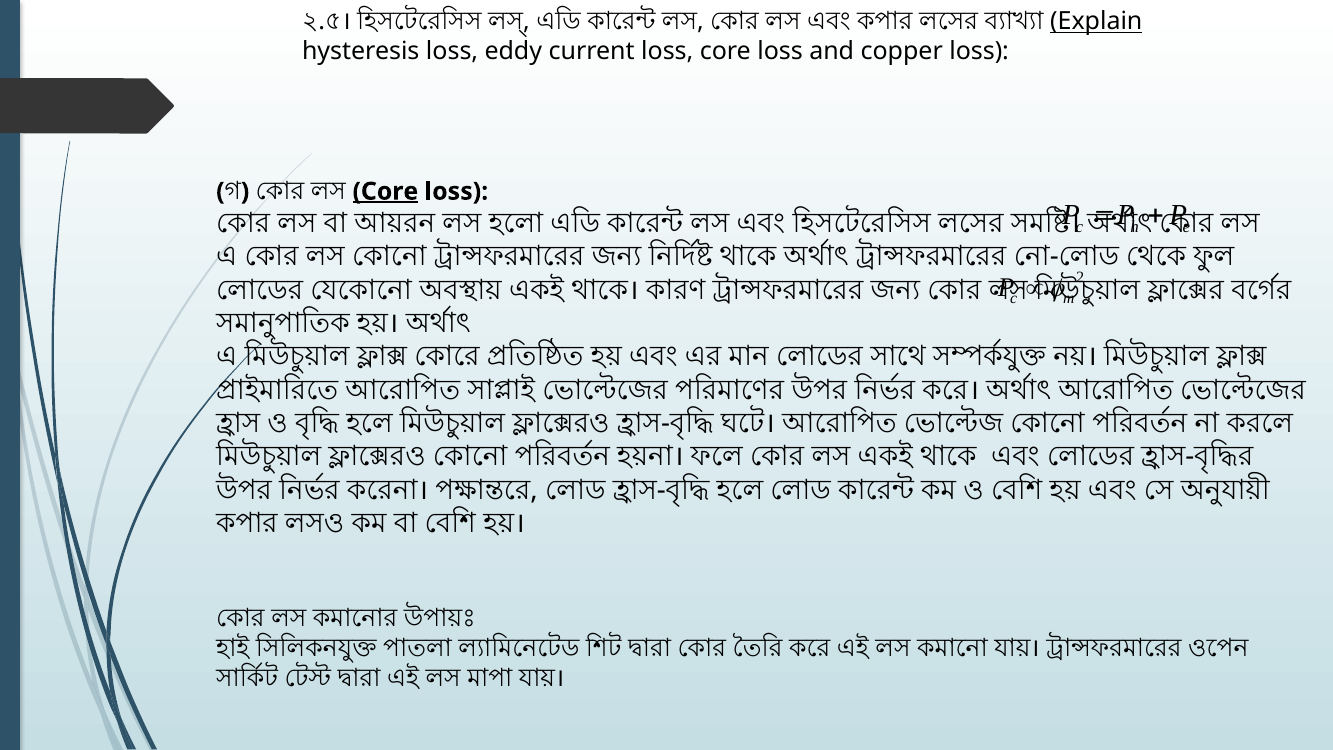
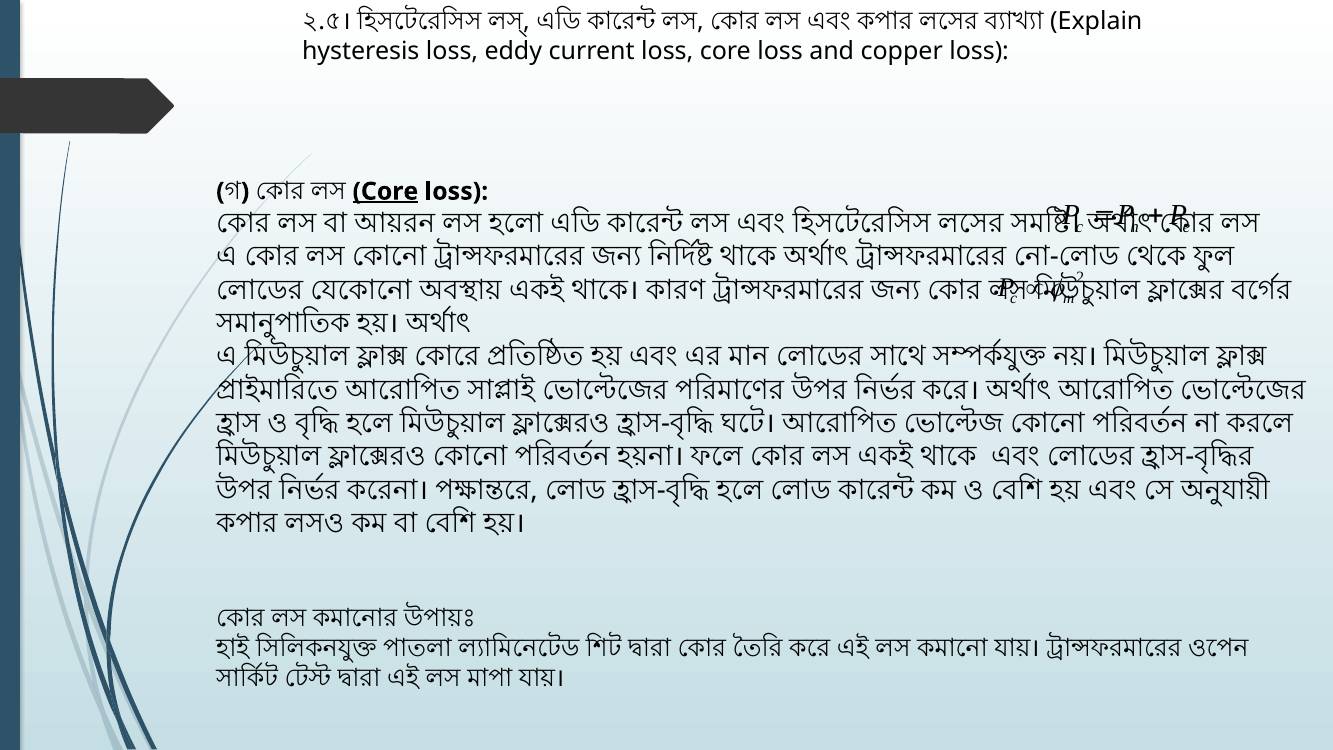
Explain underline: present -> none (1096, 22)
